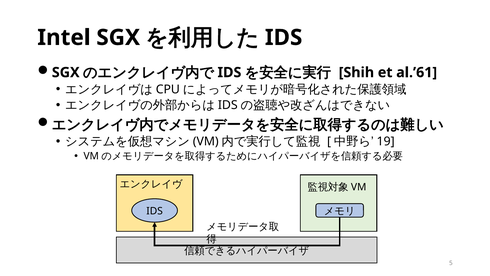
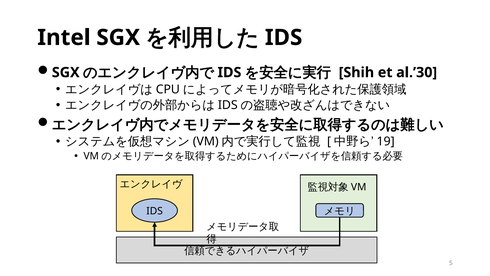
al.’61: al.’61 -> al.’30 (417, 72)
